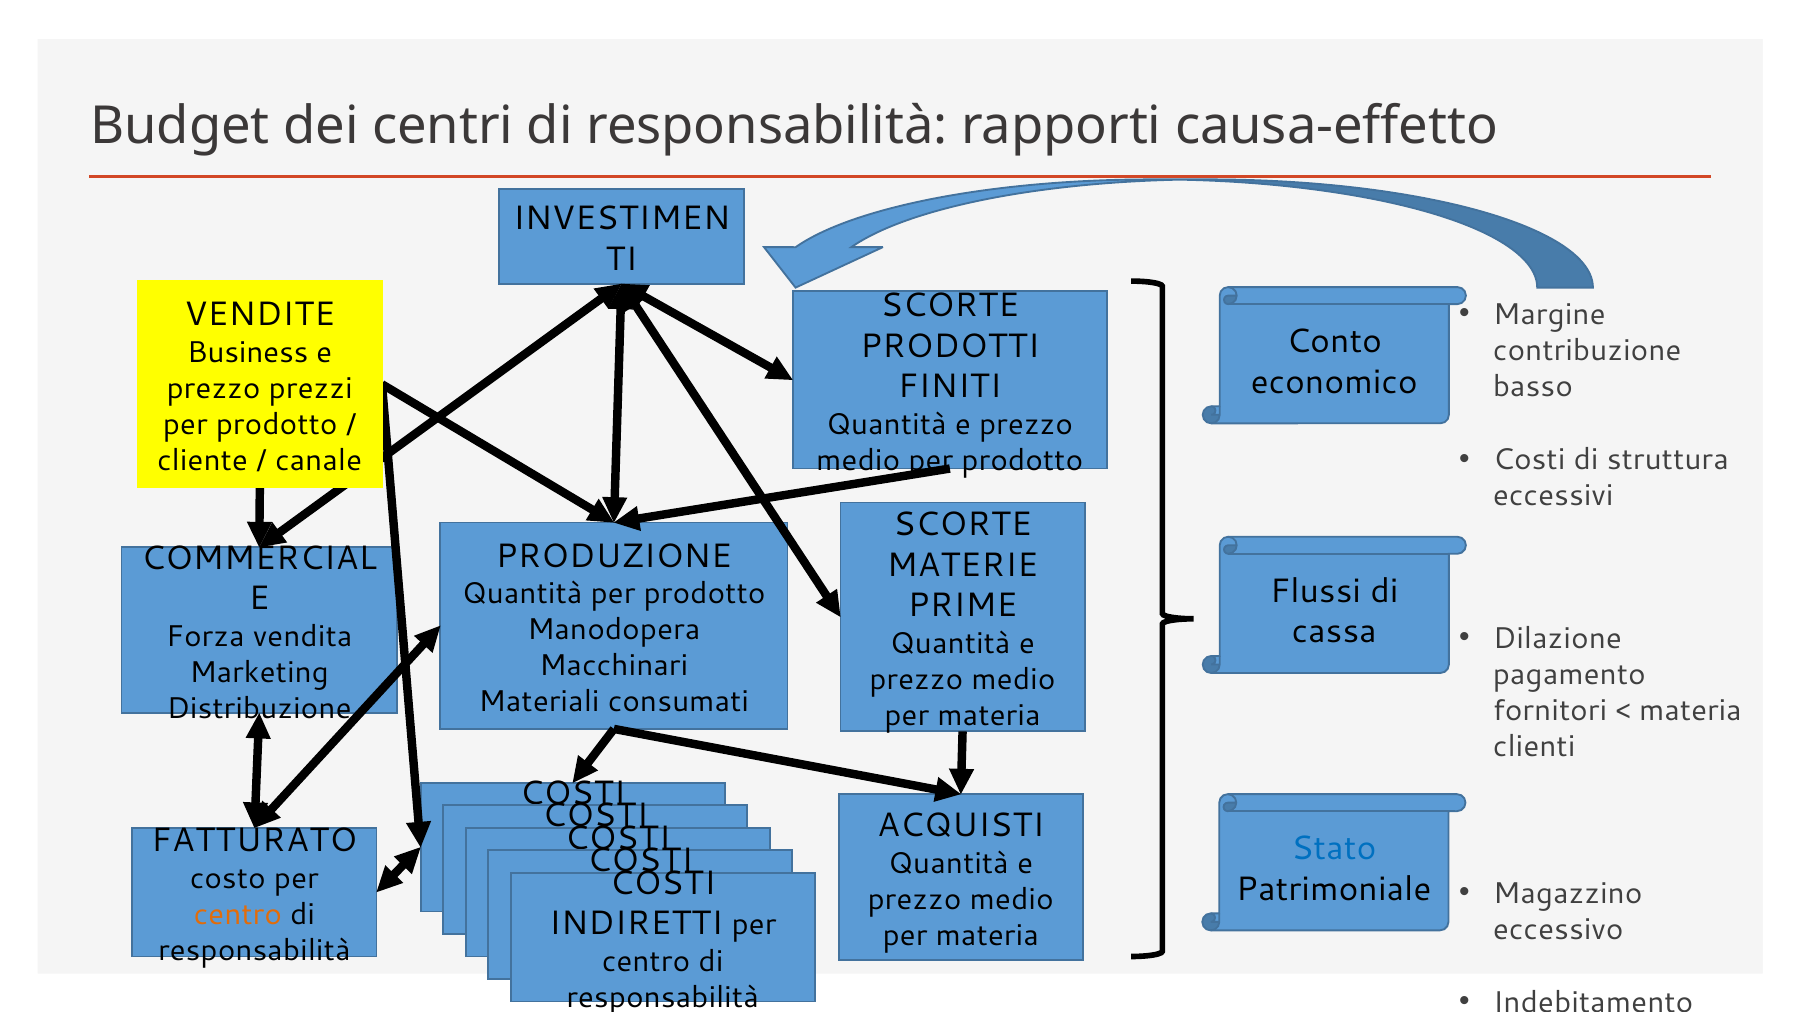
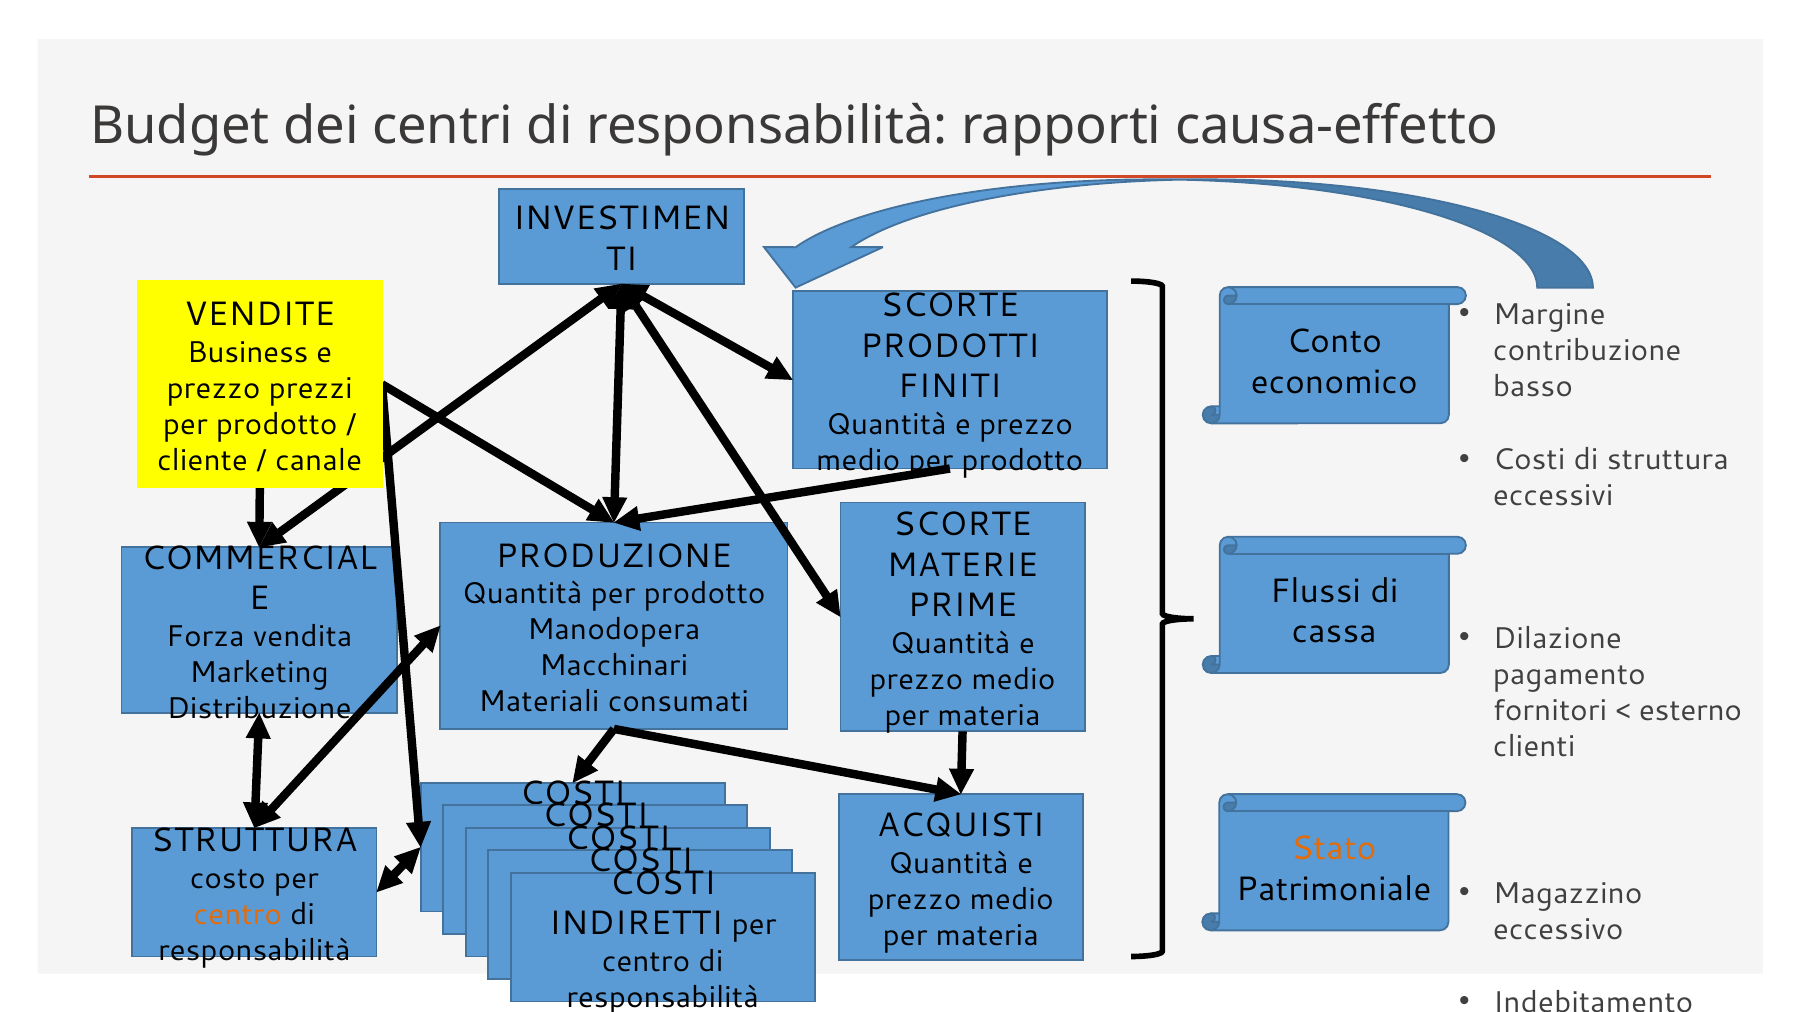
materia: materia -> esterno (1691, 711)
FATTURATO: FATTURATO -> STRUTTURA (254, 841)
Stato colour: blue -> orange (1334, 849)
